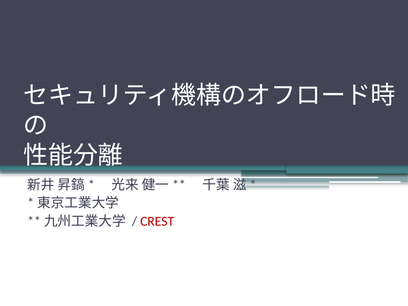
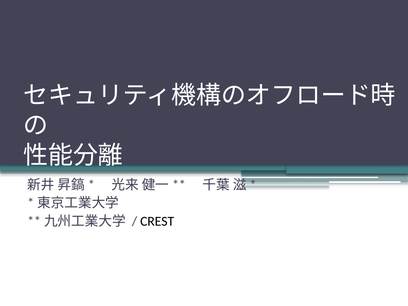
CREST colour: red -> black (157, 221)
